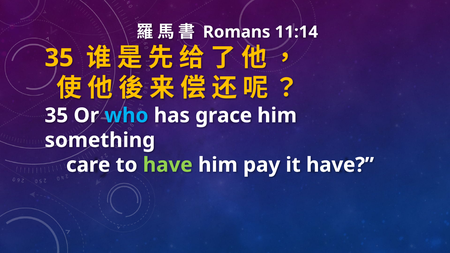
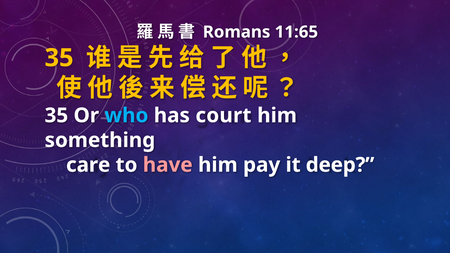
11:14: 11:14 -> 11:65 (296, 32)
grace: grace -> court (223, 116)
have colour: light green -> pink (168, 165)
it have: have -> deep (340, 165)
